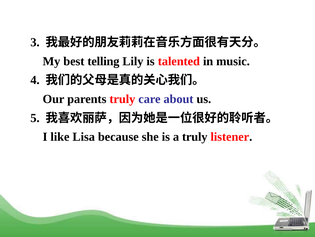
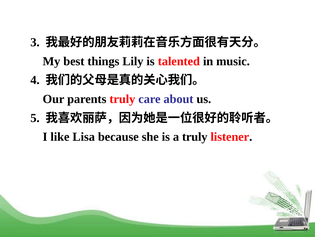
telling: telling -> things (103, 61)
